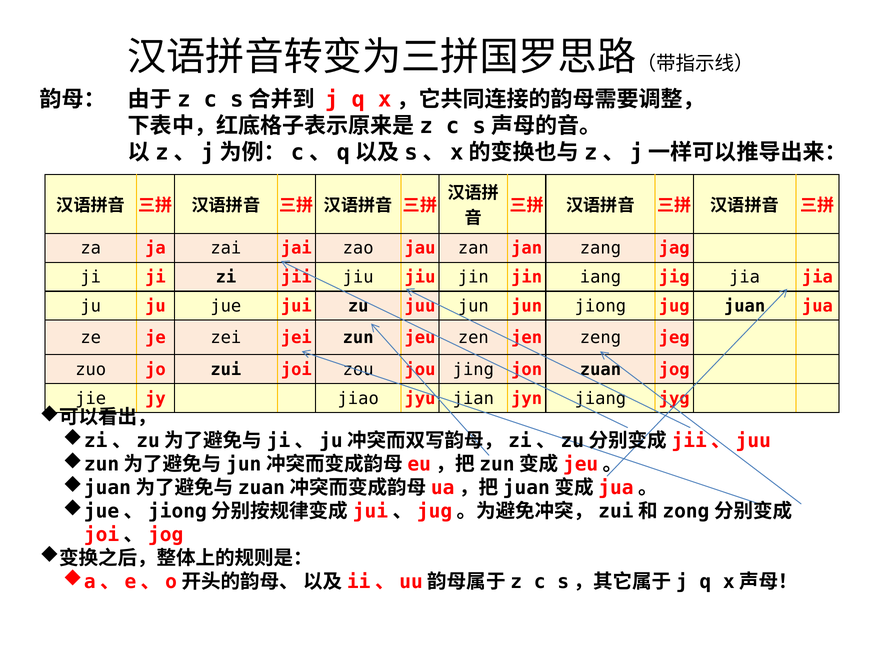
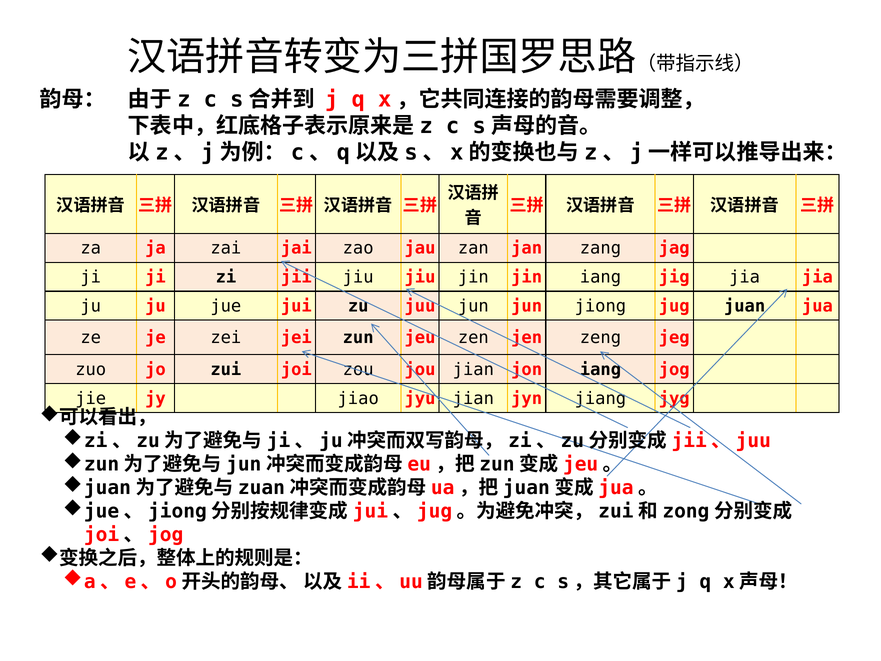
jou jing: jing -> jian (473, 369)
jon zuan: zuan -> iang (600, 369)
